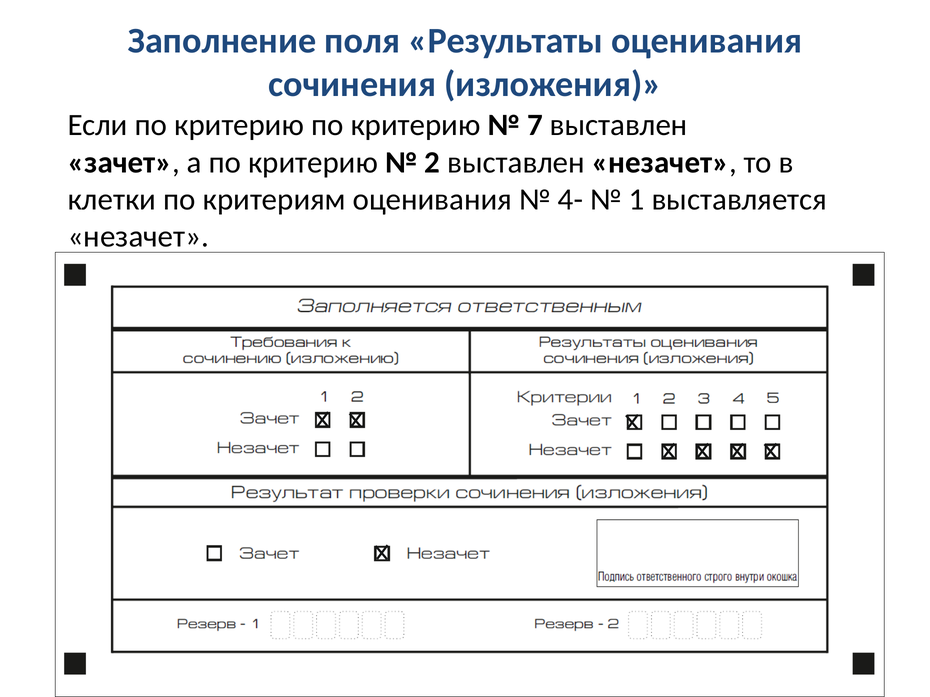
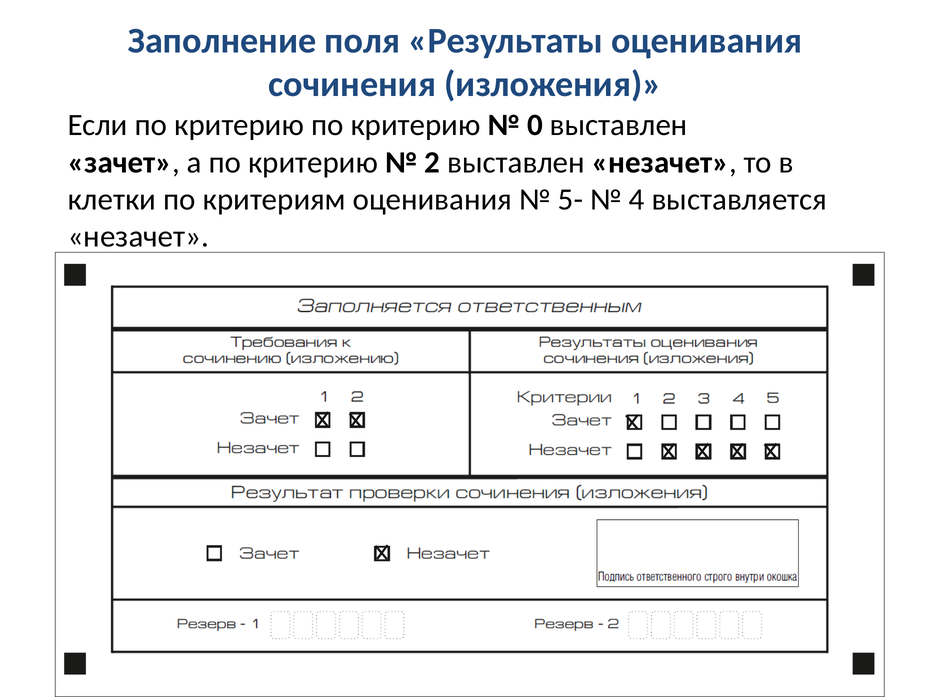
7: 7 -> 0 (535, 125)
4-: 4- -> 5- (570, 200)
1: 1 -> 4 (637, 200)
